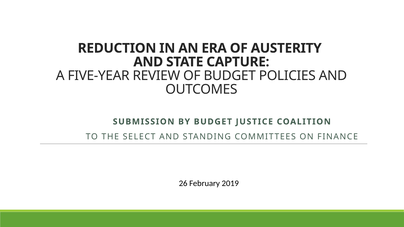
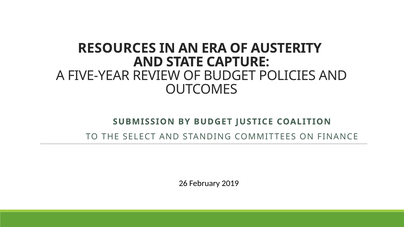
REDUCTION: REDUCTION -> RESOURCES (117, 48)
